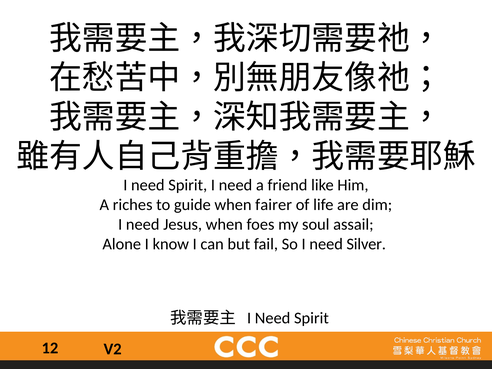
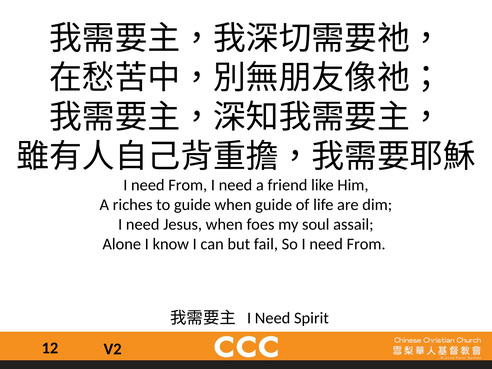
Spirit: Spirit -> From (188, 185)
when fairer: fairer -> guide (274, 205)
So I need Silver: Silver -> From (366, 244)
